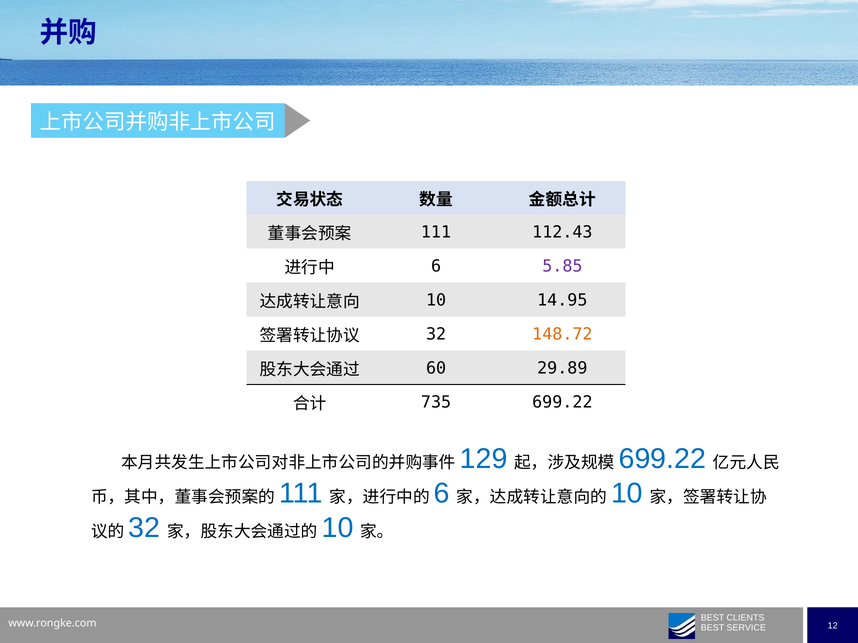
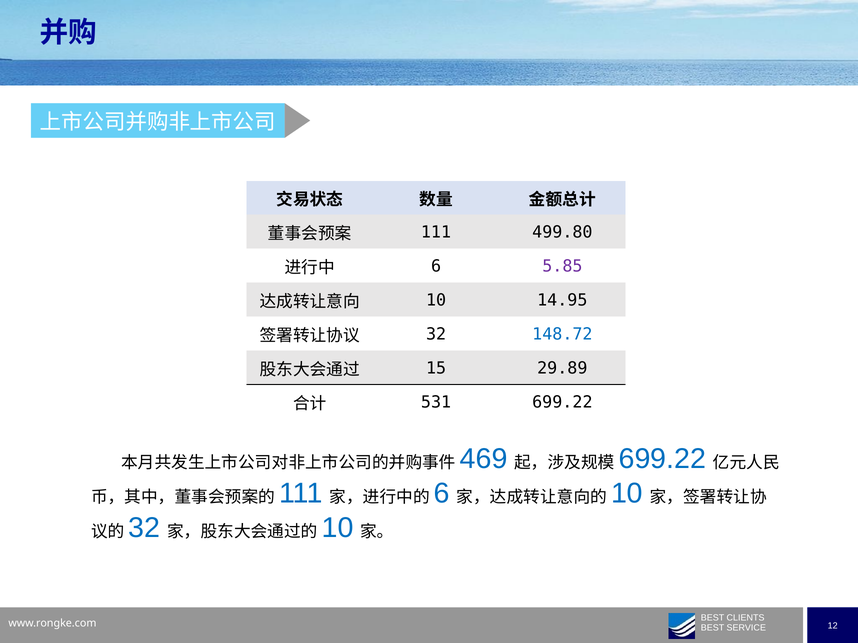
112.43: 112.43 -> 499.80 (562, 233)
148.72 colour: orange -> blue (562, 334)
60: 60 -> 15 (436, 368)
735: 735 -> 531 (436, 402)
129: 129 -> 469 (484, 459)
